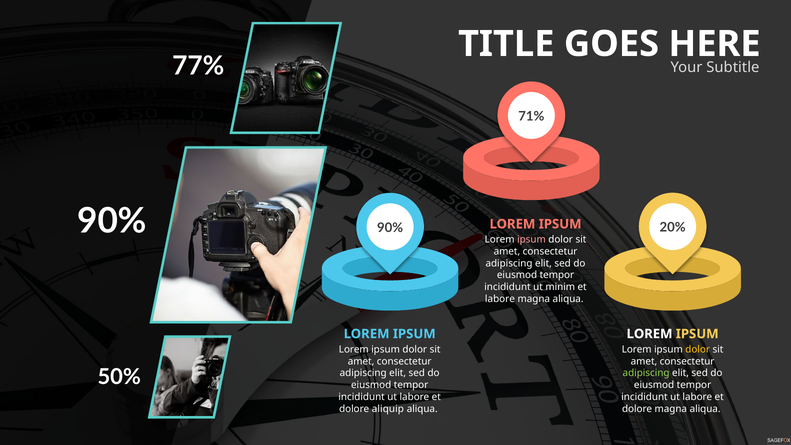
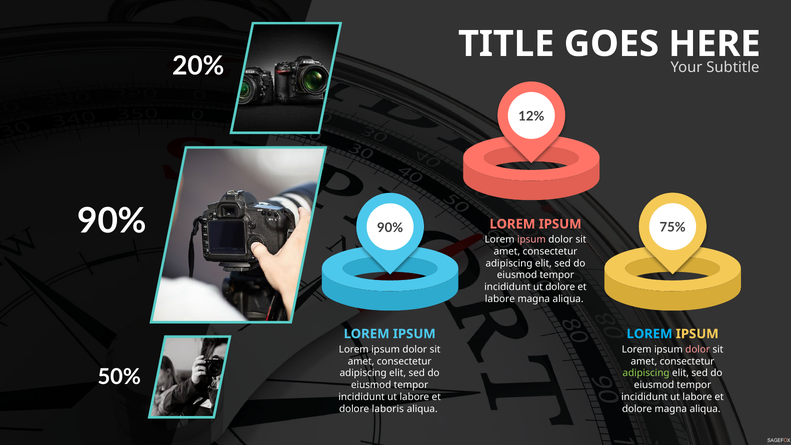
77%: 77% -> 20% (198, 66)
71%: 71% -> 12% (531, 116)
20%: 20% -> 75% (673, 228)
ut minim: minim -> dolore (560, 287)
LOREM colour: white -> light blue (650, 334)
dolor colour: yellow -> pink (698, 349)
aliquip: aliquip -> laboris (388, 409)
